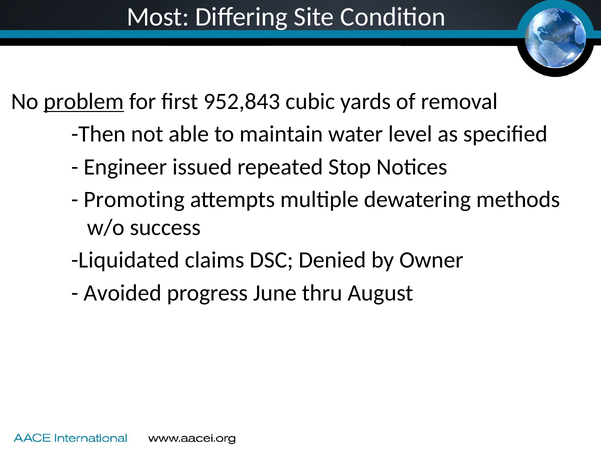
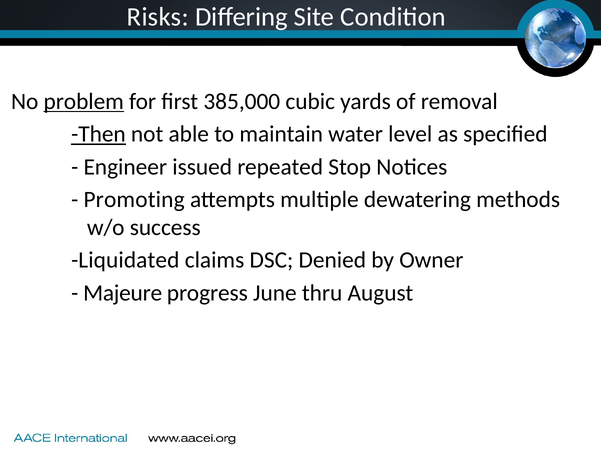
Most: Most -> Risks (158, 17)
952,843: 952,843 -> 385,000 (242, 101)
Then underline: none -> present (98, 134)
Avoided: Avoided -> Majeure (123, 293)
